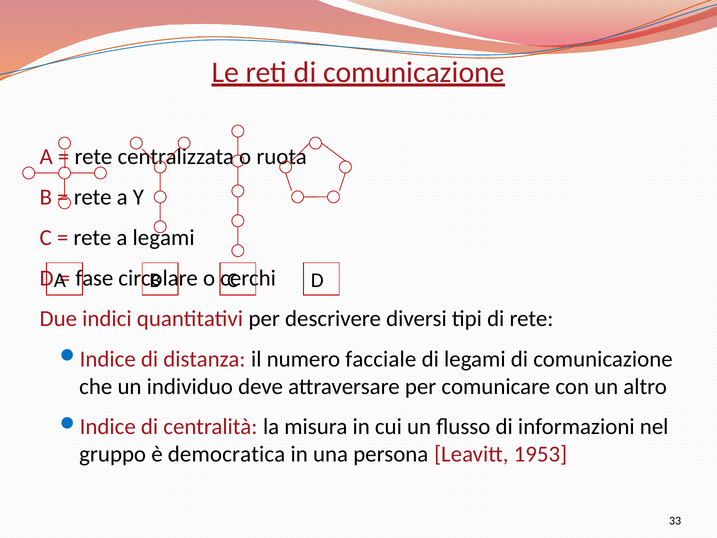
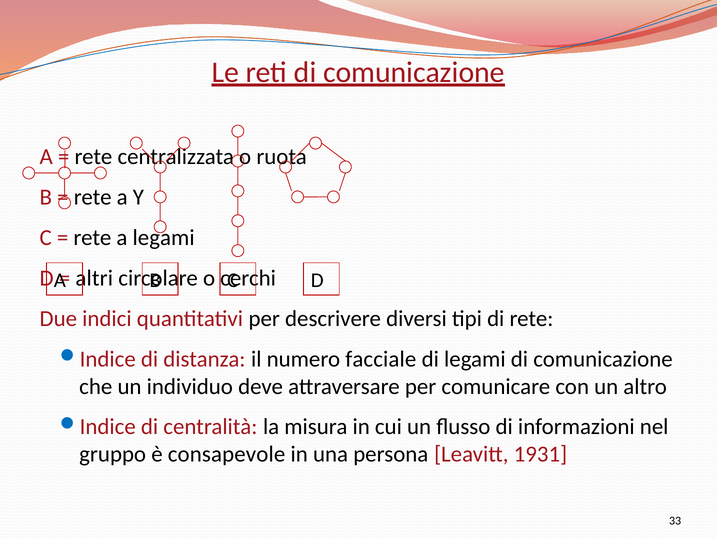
fase: fase -> altri (94, 278)
democratica: democratica -> consapevole (227, 454)
1953: 1953 -> 1931 (540, 454)
